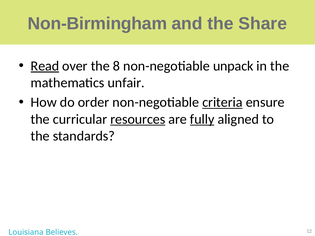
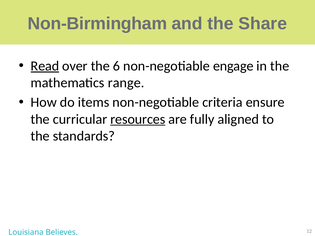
8: 8 -> 6 (117, 66)
unpack: unpack -> engage (233, 66)
unfair: unfair -> range (126, 83)
order: order -> items (94, 102)
criteria underline: present -> none (222, 102)
fully underline: present -> none (202, 119)
